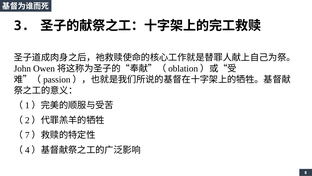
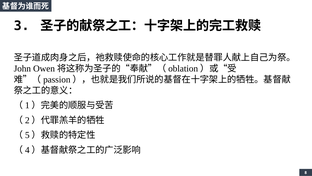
7: 7 -> 5 (27, 135)
